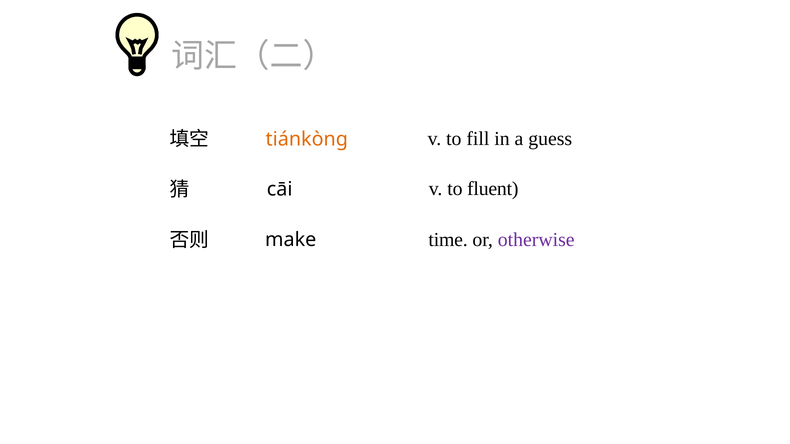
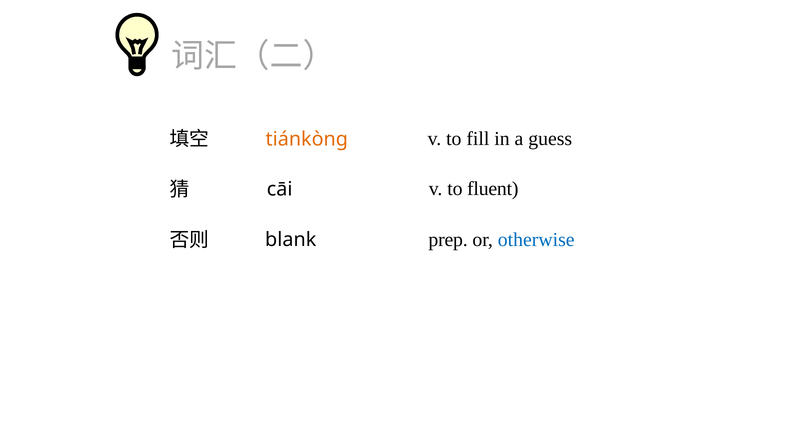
time: time -> prep (448, 240)
otherwise colour: purple -> blue (536, 240)
make: make -> blank (291, 240)
